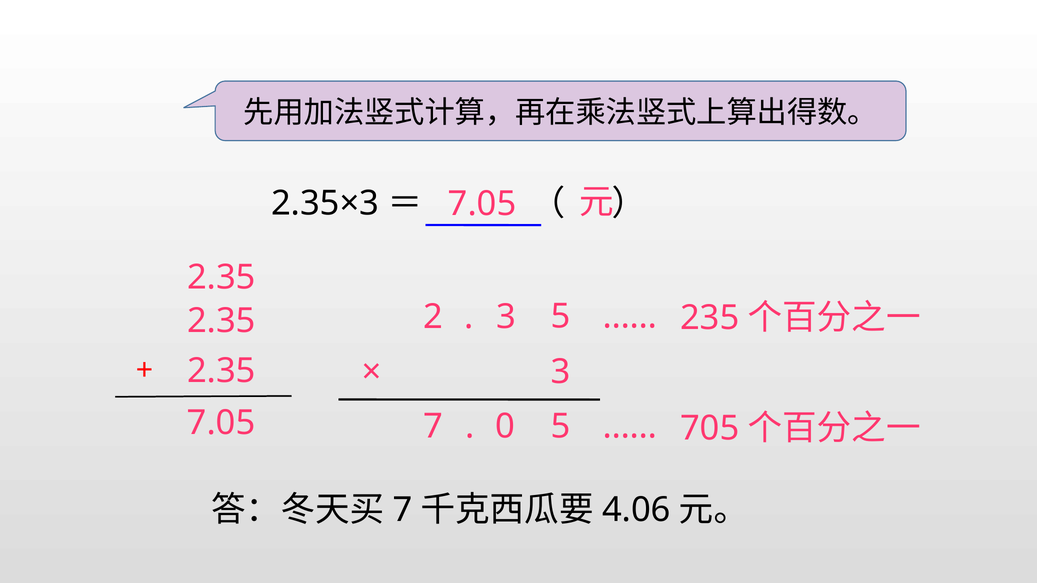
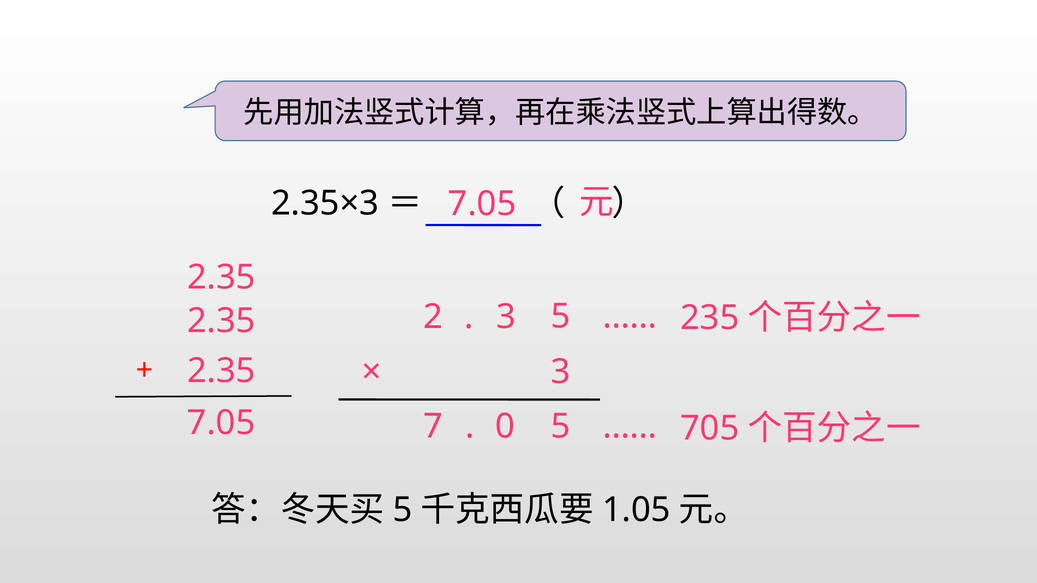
7: 7 -> 5 (403, 510)
4.06: 4.06 -> 1.05 (636, 510)
